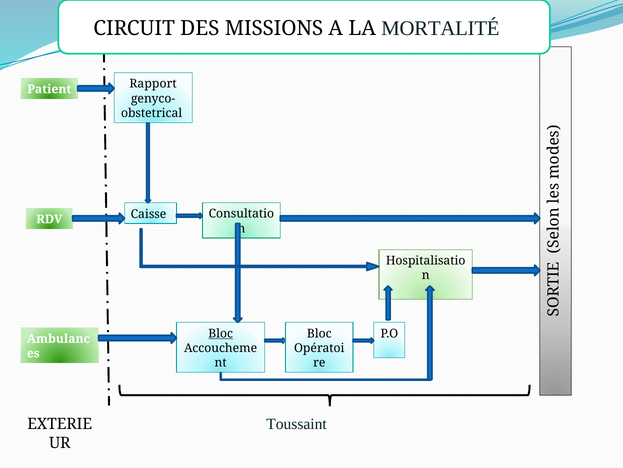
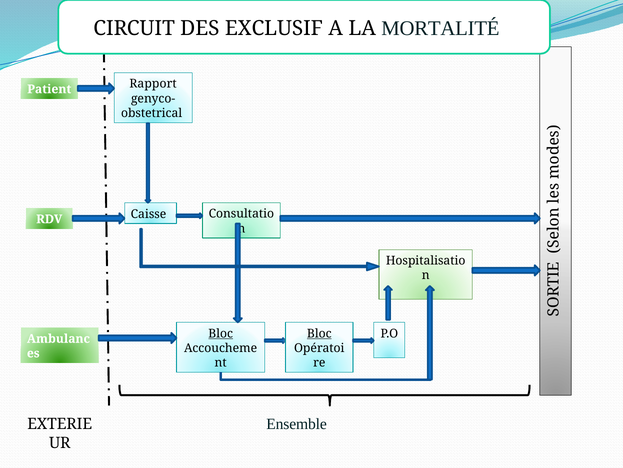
MISSIONS: MISSIONS -> EXCLUSIF (274, 28)
Bloc underline: none -> present (319, 333)
Toussaint: Toussaint -> Ensemble (297, 424)
